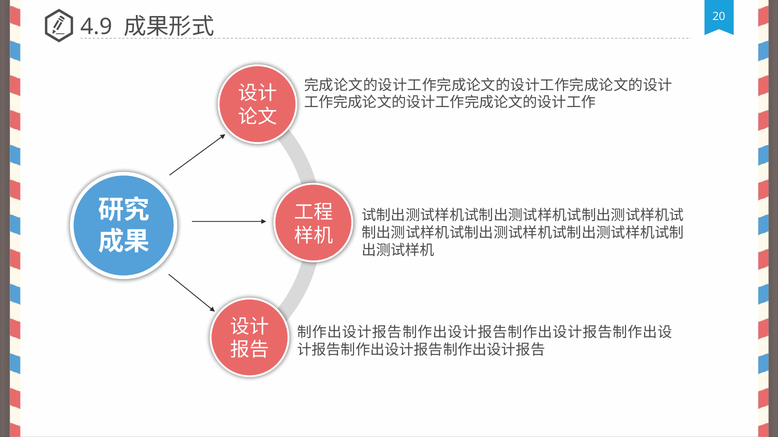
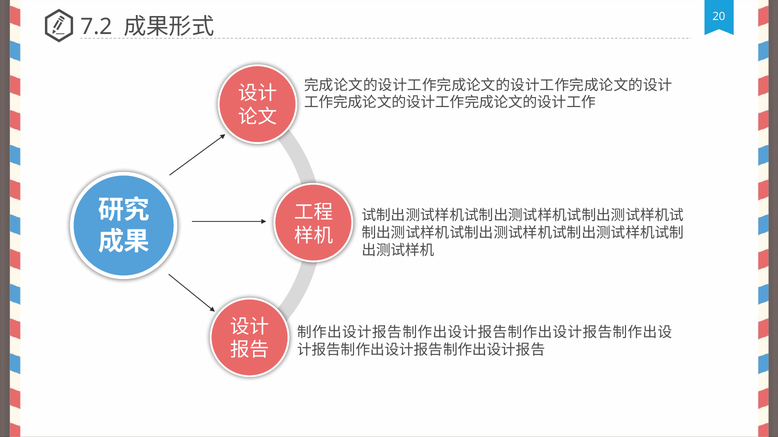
4.9: 4.9 -> 7.2 (96, 27)
